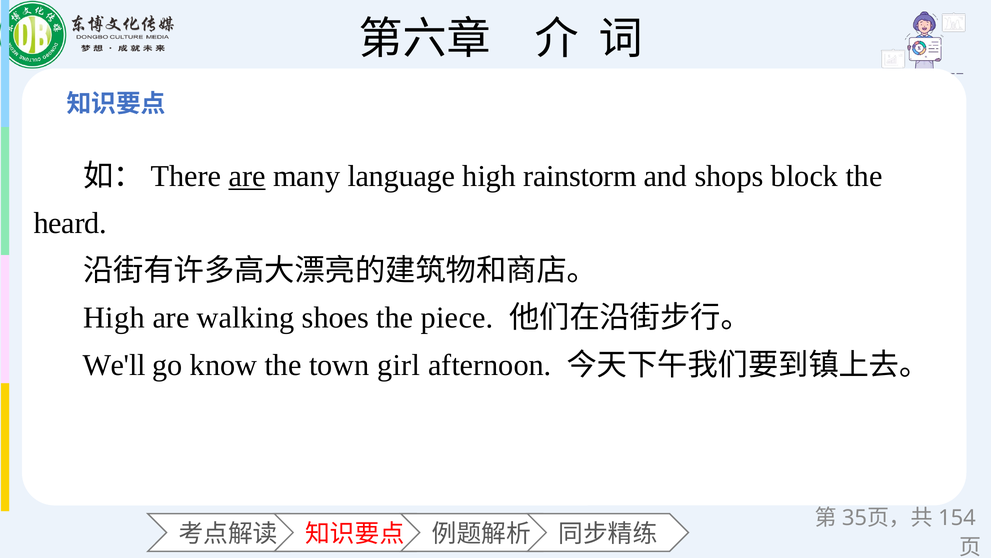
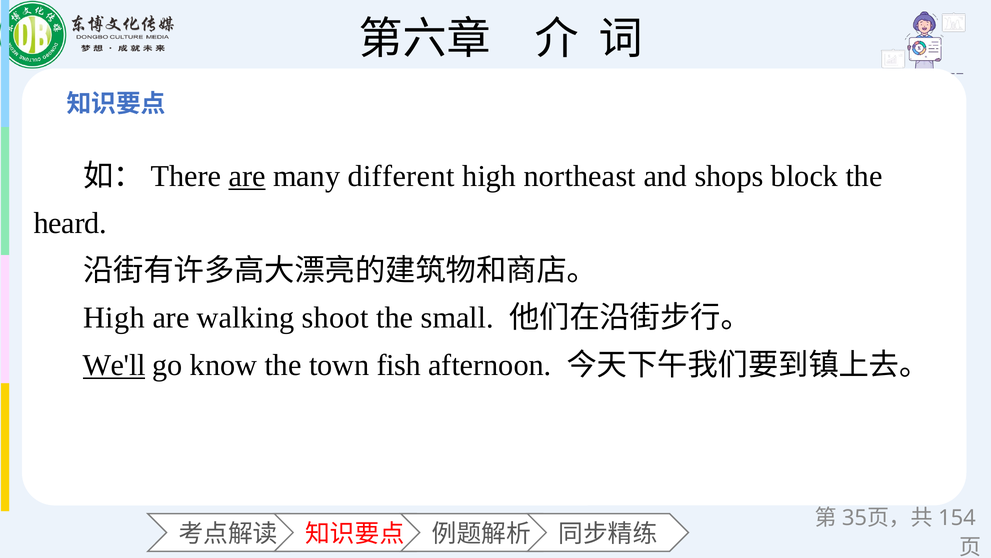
language: language -> different (401, 176)
rainstorm: rainstorm -> northeast (580, 176)
shoes: shoes -> shoot (335, 318)
piece: piece -> small (457, 318)
We'll underline: none -> present (114, 365)
girl: girl -> fish (399, 365)
